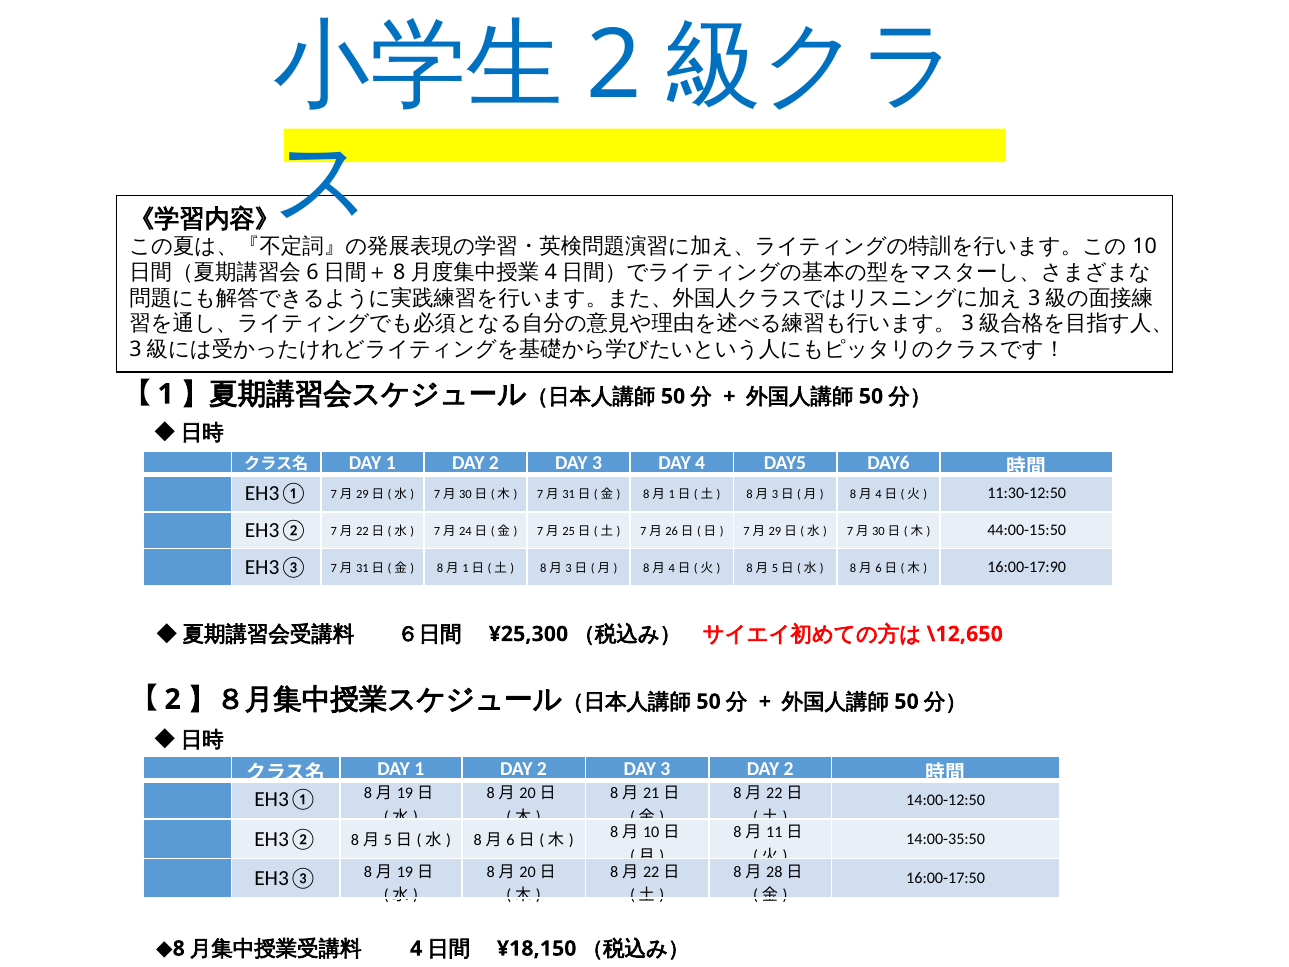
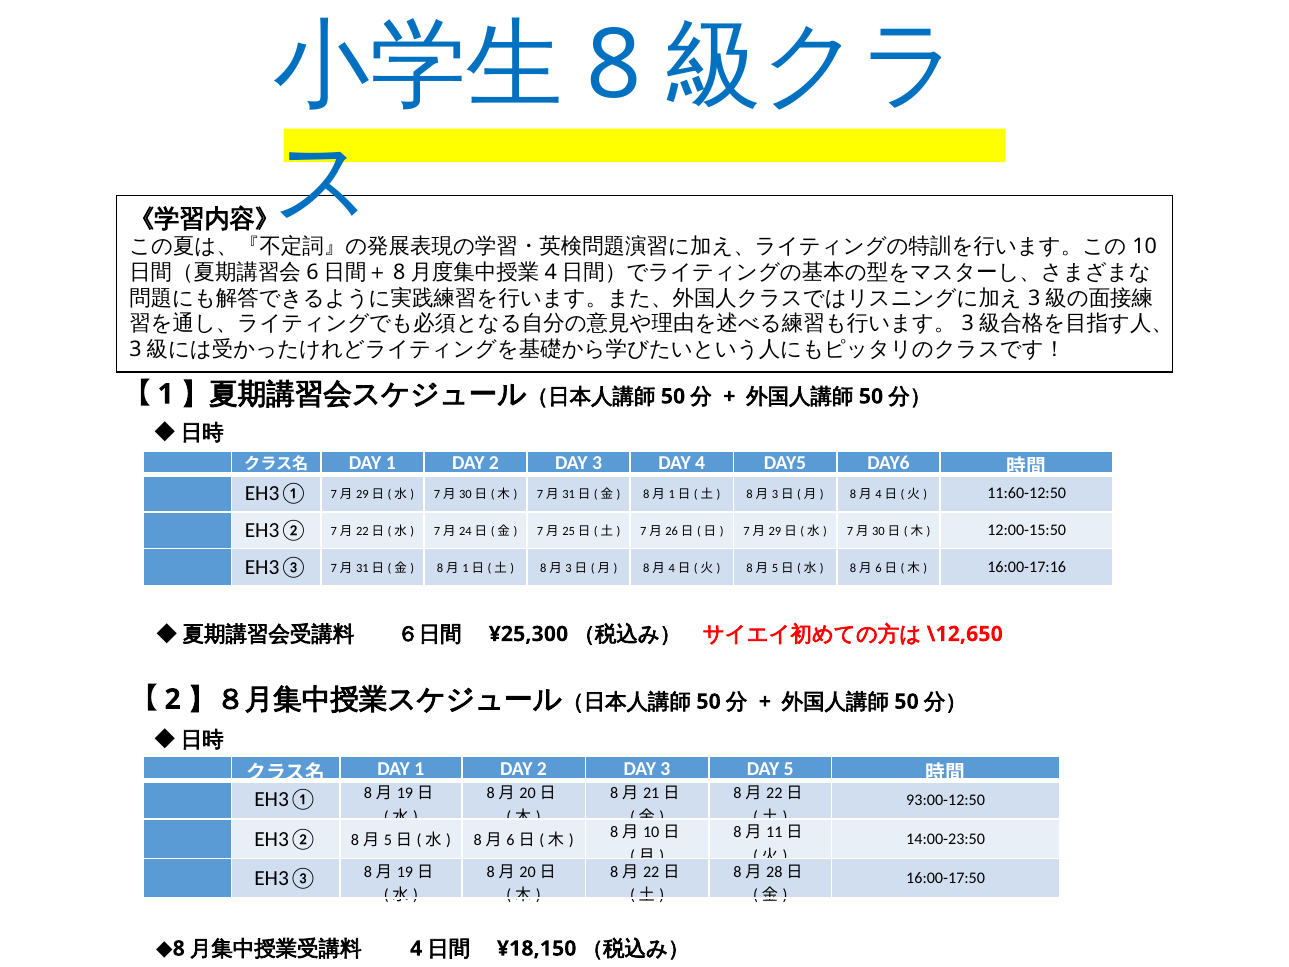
2: 2 -> 8 (614, 66)
11:30-12:50: 11:30-12:50 -> 11:60-12:50 (1027, 493)
44:00-15:50: 44:00-15:50 -> 12:00-15:50 (1027, 530)
16:00-17:90: 16:00-17:90 -> 16:00-17:16 (1027, 567)
3 DAY 2: 2 -> 5 (789, 769)
14:00-12:50: 14:00-12:50 -> 93:00-12:50 (946, 800)
14:00-35:50: 14:00-35:50 -> 14:00-23:50 (946, 839)
